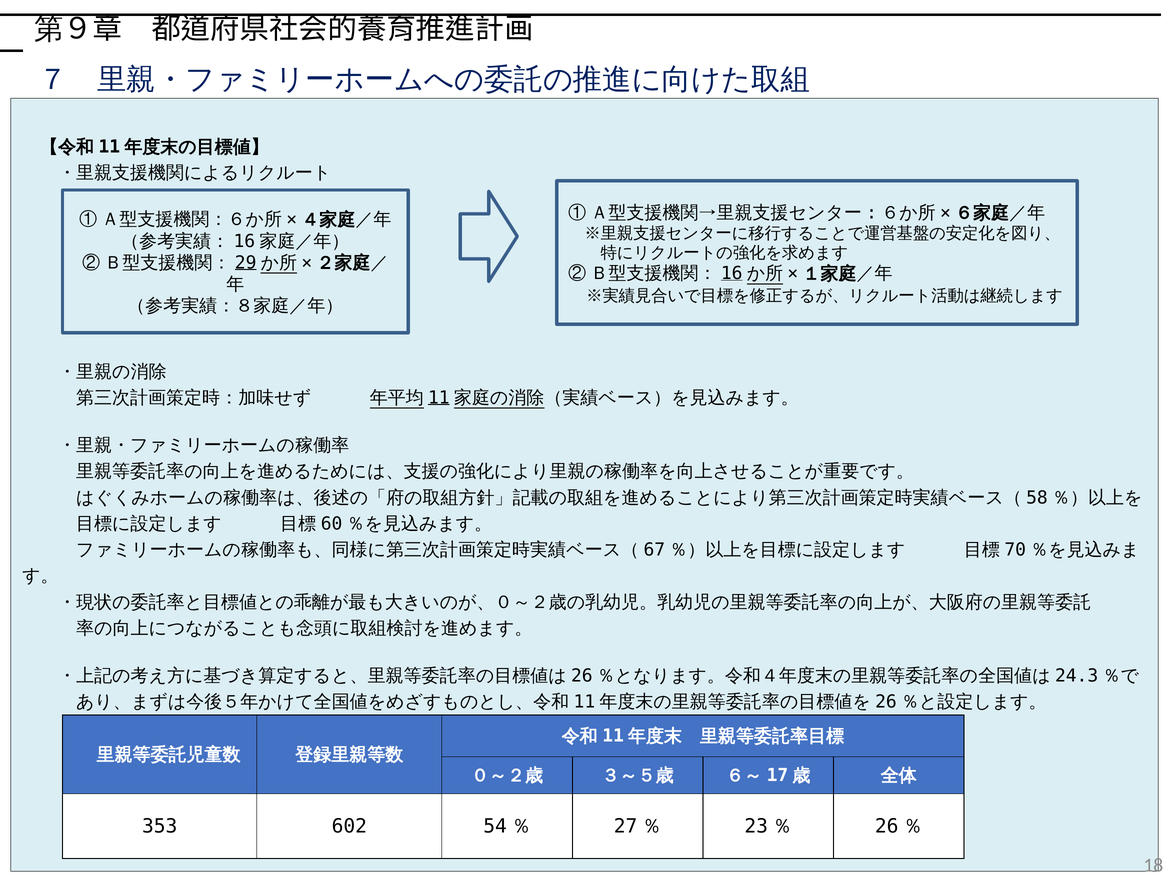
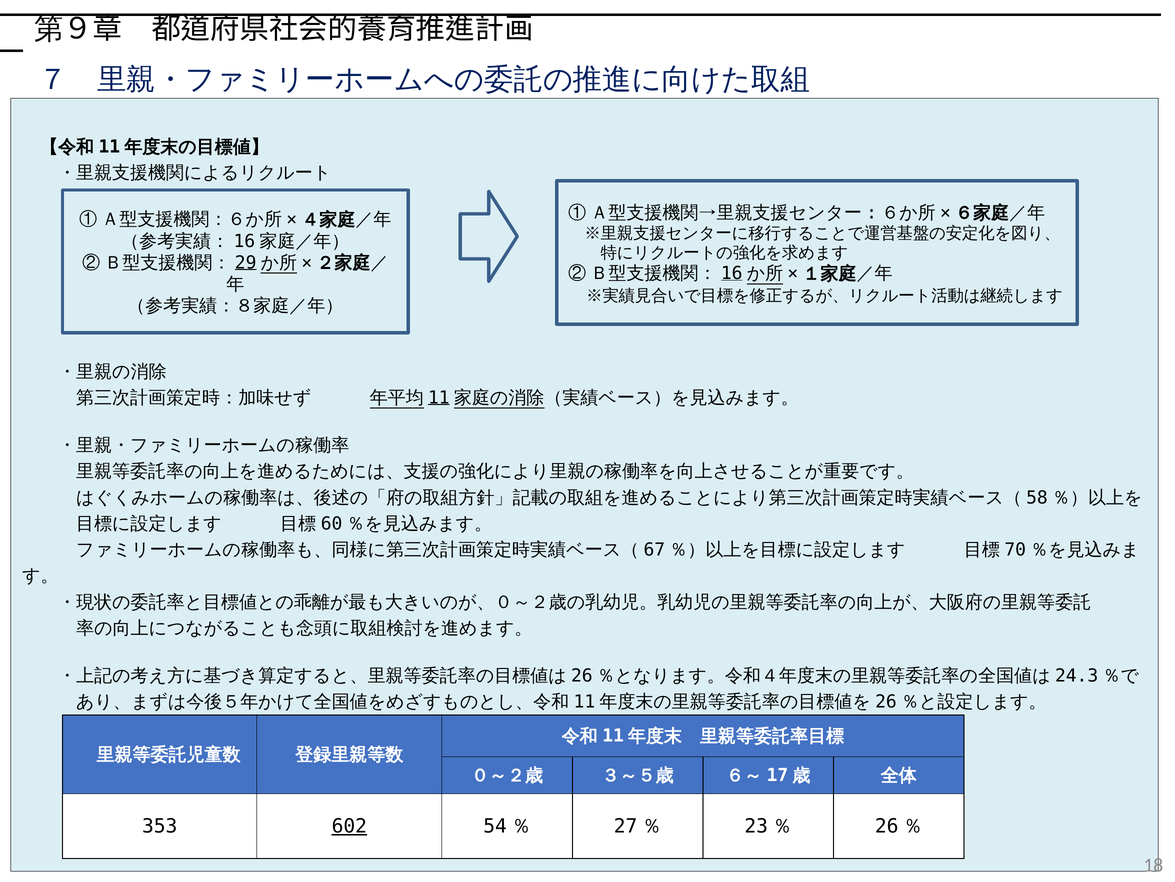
602 underline: none -> present (349, 826)
